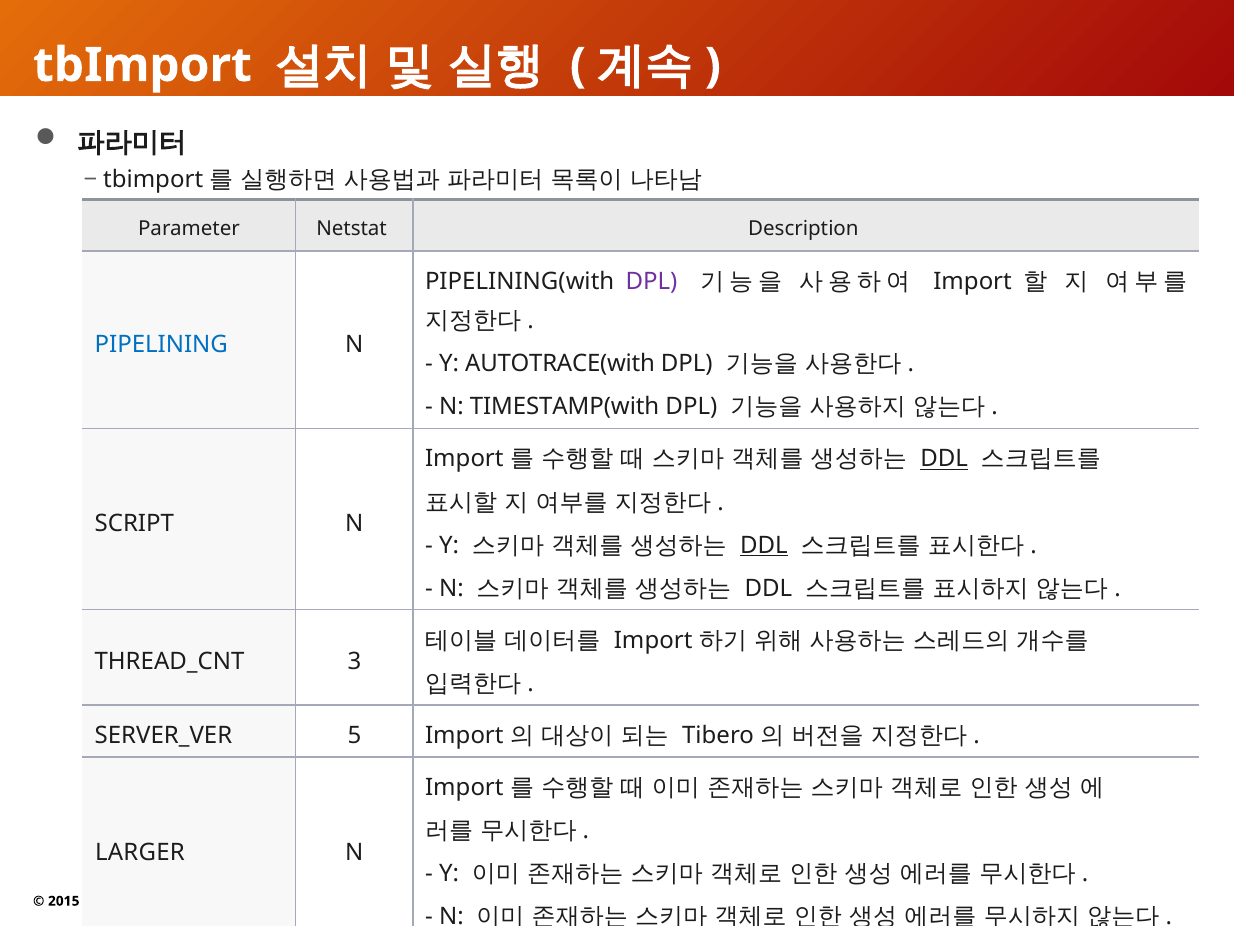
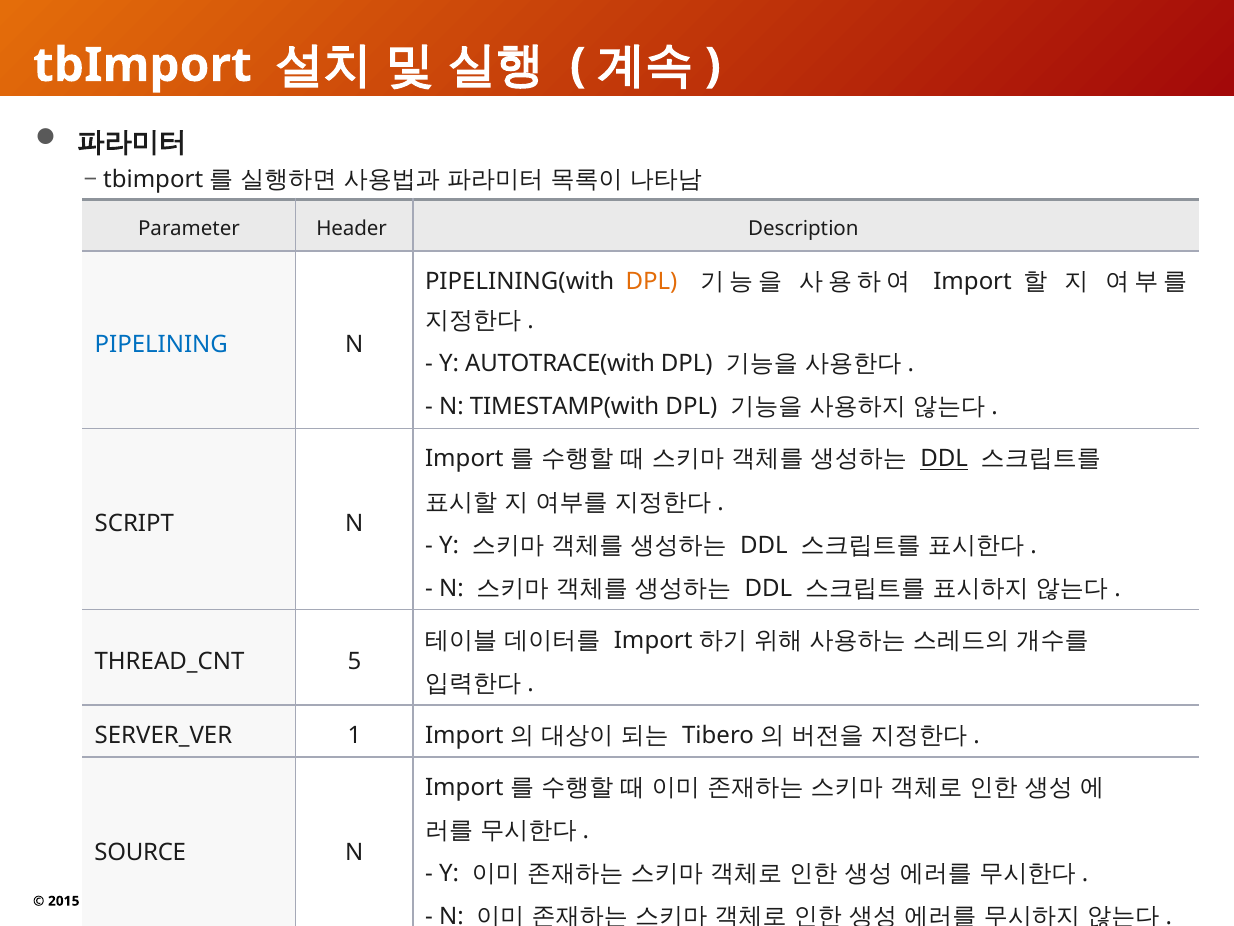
Netstat: Netstat -> Header (352, 229)
DPL colour: purple -> orange (651, 281)
DDL underline: present -> none (764, 545)
3: 3 -> 5 (354, 662)
5: 5 -> 1 (354, 735)
LARGER: LARGER -> SOURCE (140, 852)
